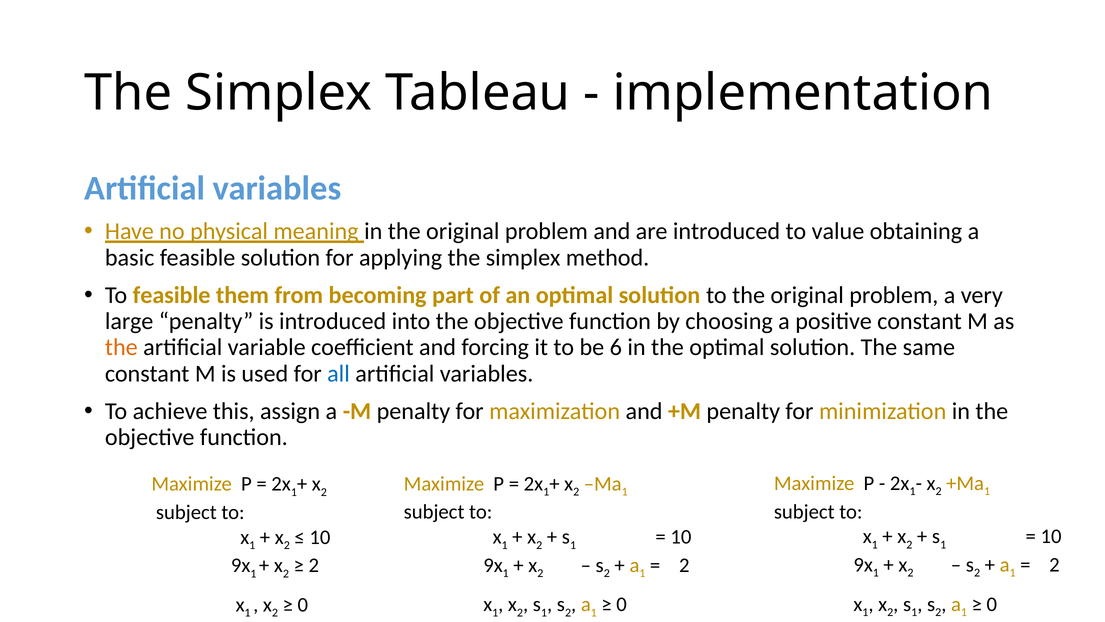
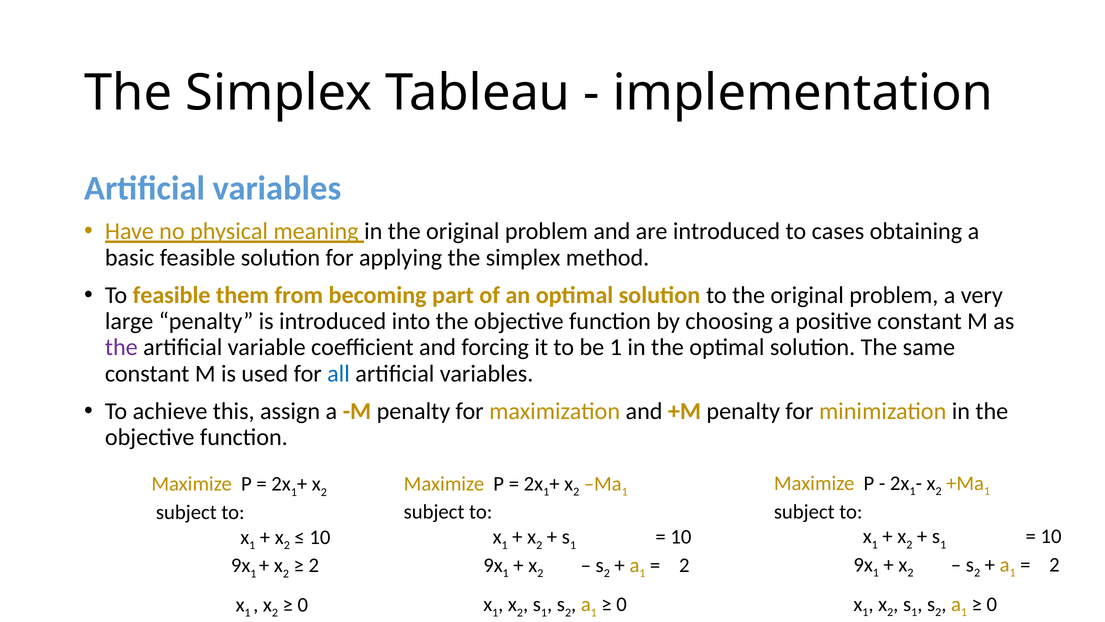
value: value -> cases (838, 231)
the colour: orange -> purple (121, 347)
be 6: 6 -> 1 (616, 347)
